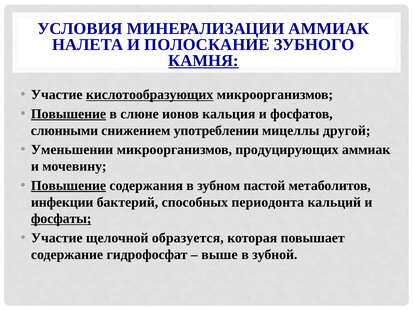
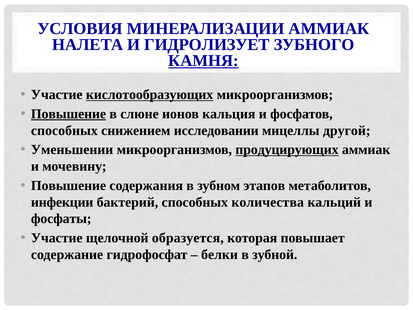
ПОЛОСКАНИЕ: ПОЛОСКАНИЕ -> ГИДРОЛИЗУЕТ (207, 45)
слюнными: слюнными -> способных (64, 130)
употреблении: употреблении -> исследовании (216, 130)
продуцирующих underline: none -> present (287, 150)
Повышение underline: present -> none (69, 185)
пастой: пастой -> этапов (264, 185)
периодонта: периодонта -> количества (268, 202)
фосфаты underline: present -> none (61, 218)
выше: выше -> белки (219, 254)
